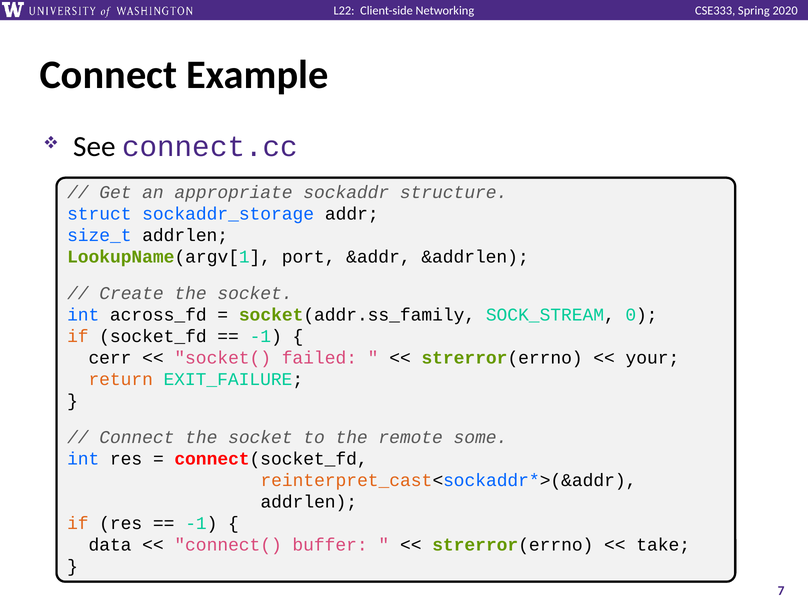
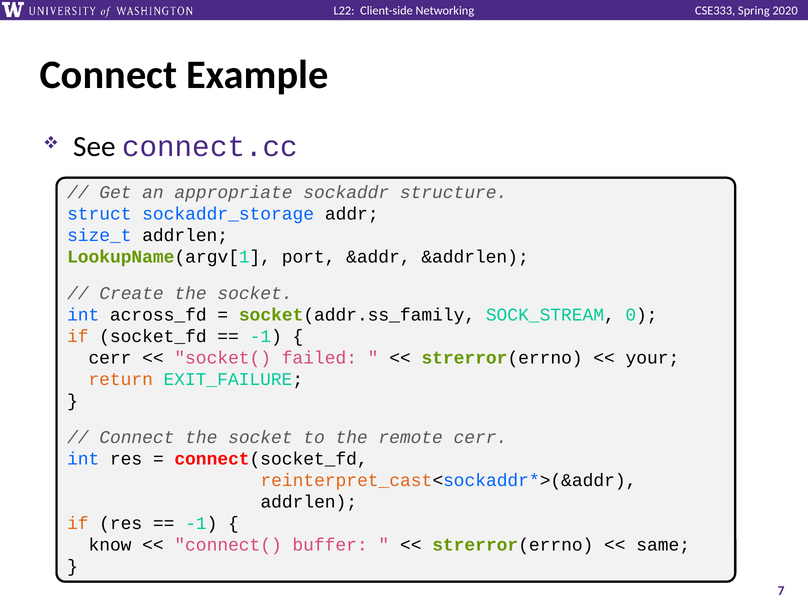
remote some: some -> cerr (480, 437)
data: data -> know (110, 545)
take: take -> same (663, 545)
